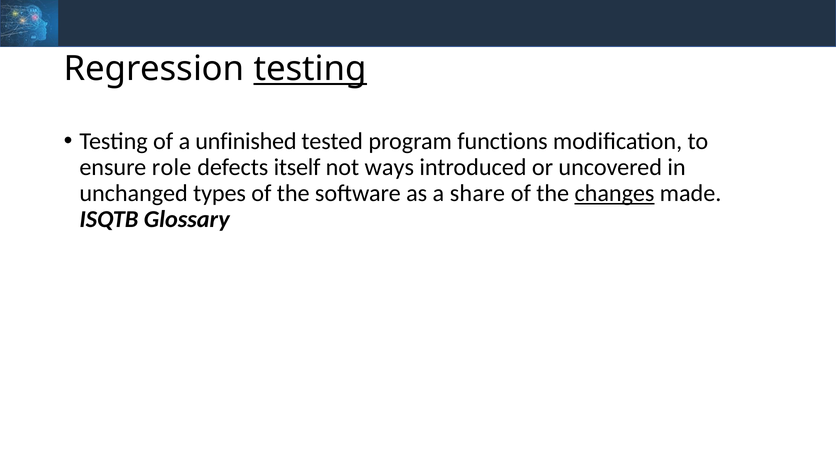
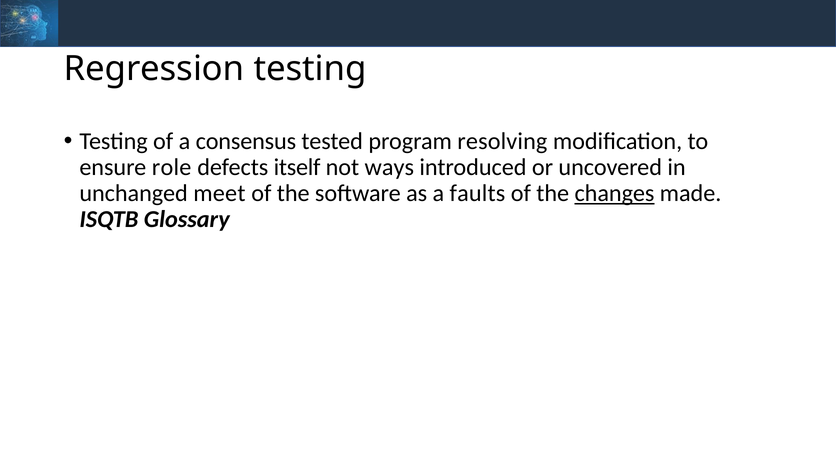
testing underline: present -> none (310, 69)
unfinished: unfinished -> consensus (246, 141)
functions: functions -> resolving (502, 141)
types: types -> meet (219, 193)
share: share -> faults (477, 193)
